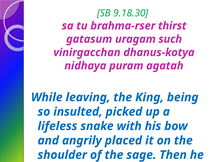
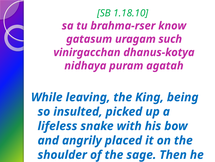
9.18.30: 9.18.30 -> 1.18.10 (131, 13)
thirst: thirst -> know (172, 26)
